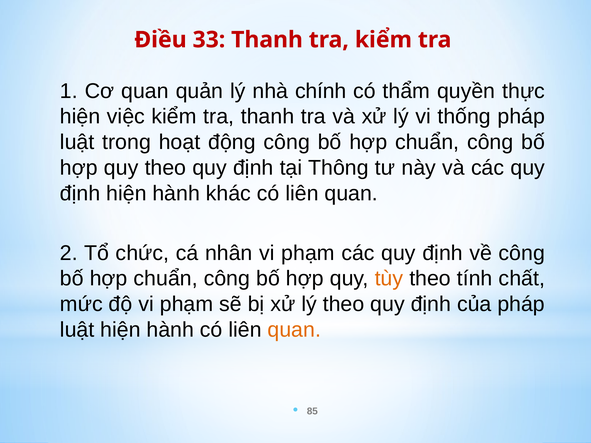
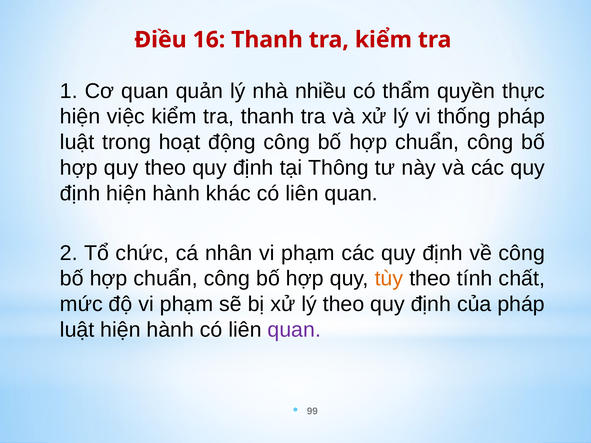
33: 33 -> 16 (209, 40)
chính: chính -> nhiều (321, 91)
quan colour: orange -> purple (294, 330)
85: 85 -> 99 (312, 411)
